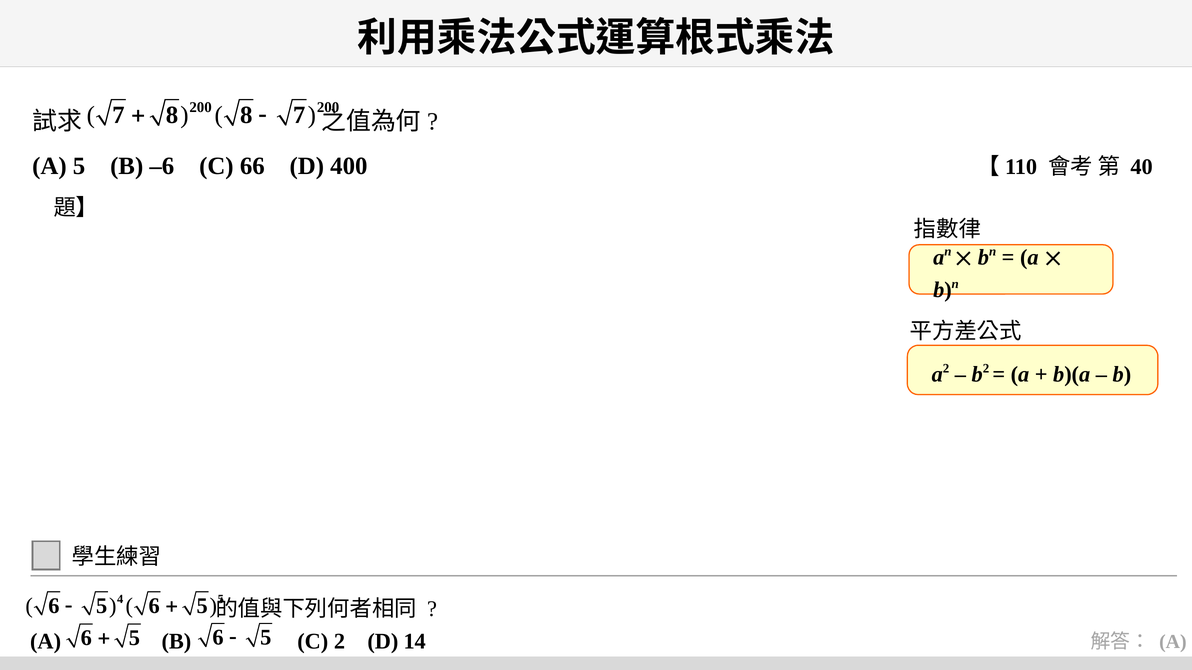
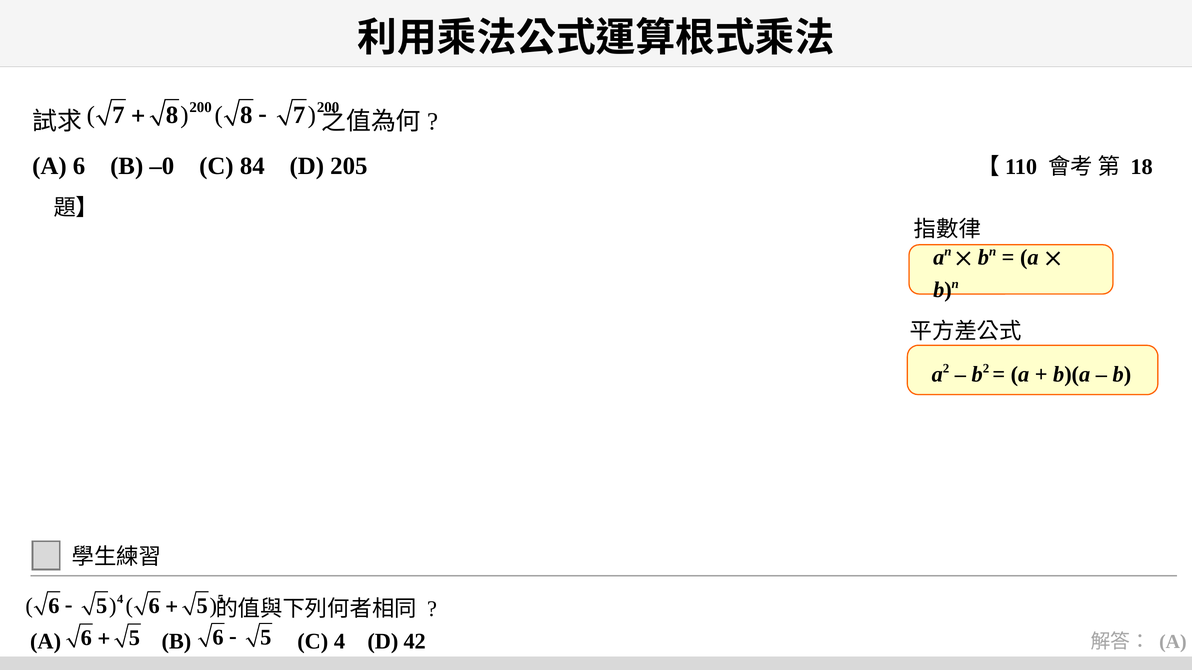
A 5: 5 -> 6 (79, 166)
–6: –6 -> –0 (162, 166)
66: 66 -> 84 (252, 166)
400: 400 -> 205 (349, 166)
40: 40 -> 18 (1142, 167)
C 2: 2 -> 4 (339, 642)
14: 14 -> 42 (415, 642)
